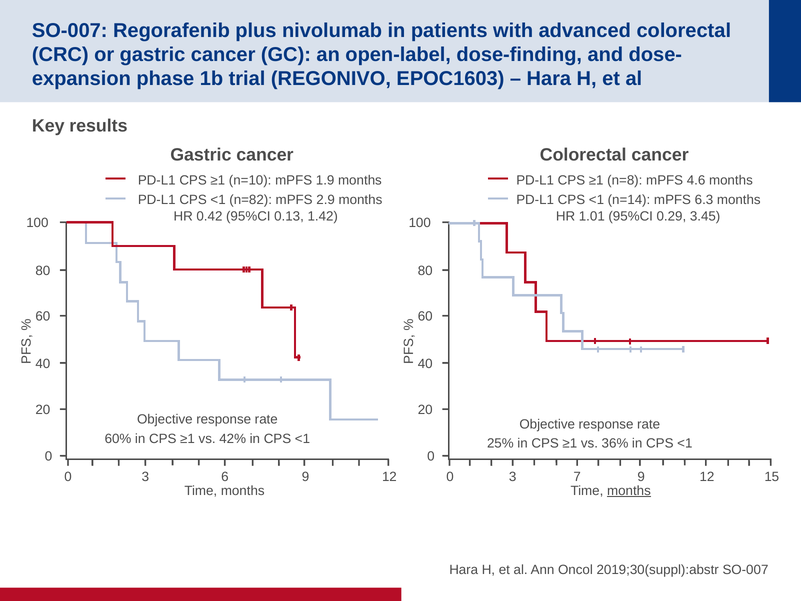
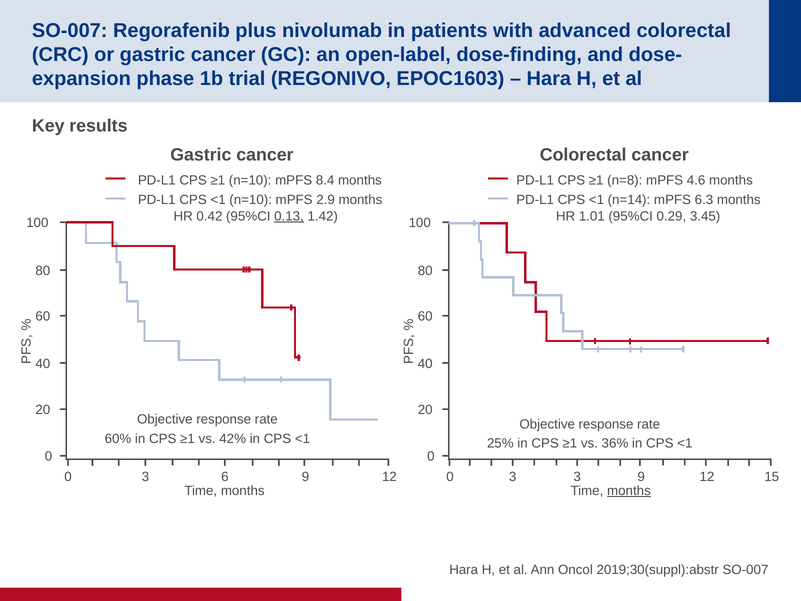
1.9: 1.9 -> 8.4 (325, 180)
<1 n=82: n=82 -> n=10 (251, 200)
0.13 underline: none -> present (289, 216)
3 7: 7 -> 3 (577, 477)
